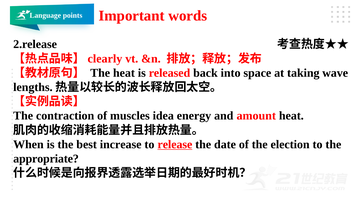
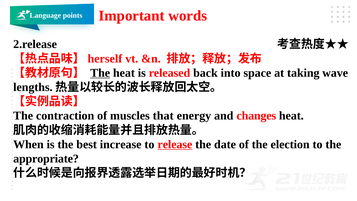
clearly: clearly -> herself (105, 59)
The underline: none -> present (100, 73)
idea: idea -> that (163, 116)
amount: amount -> changes (256, 116)
